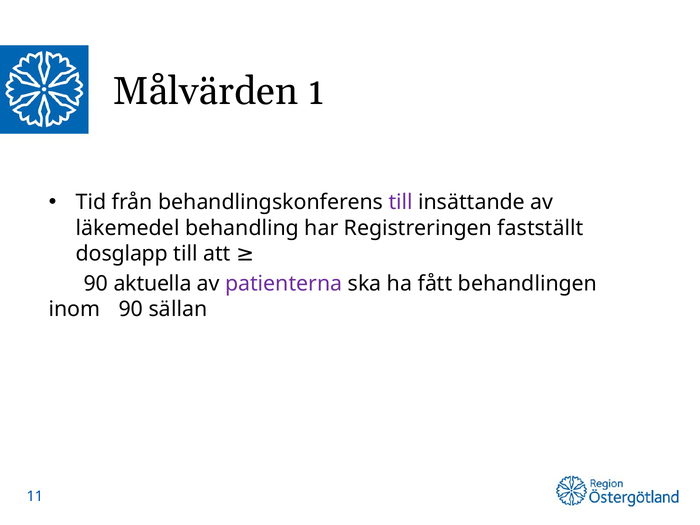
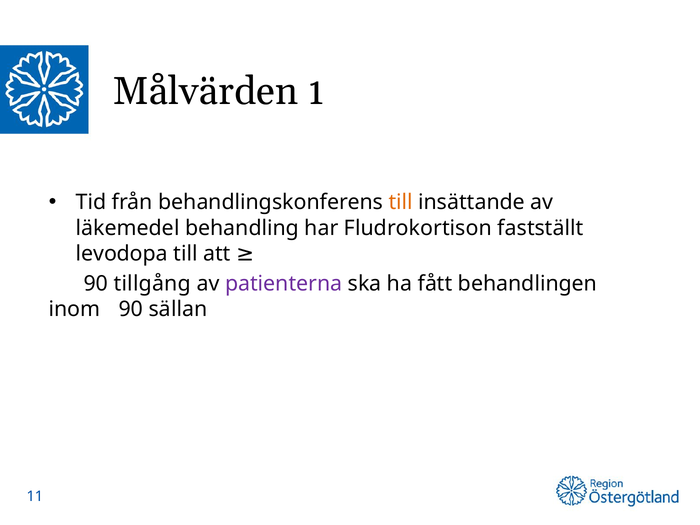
till colour: purple -> orange (401, 202)
Registreringen: Registreringen -> Fludrokortison (418, 228)
dosglapp: dosglapp -> levodopa (122, 254)
aktuella: aktuella -> tillgång (152, 284)
